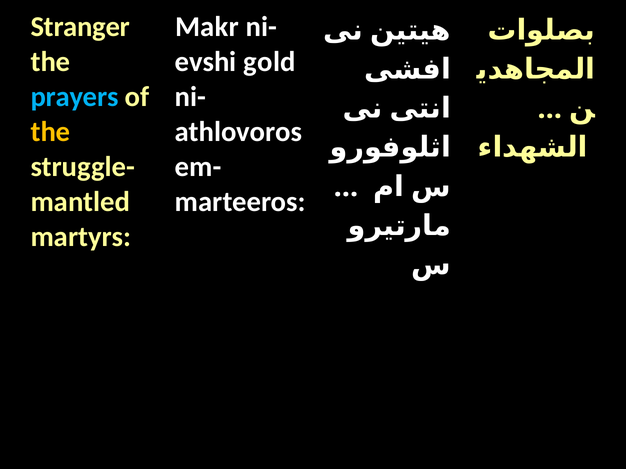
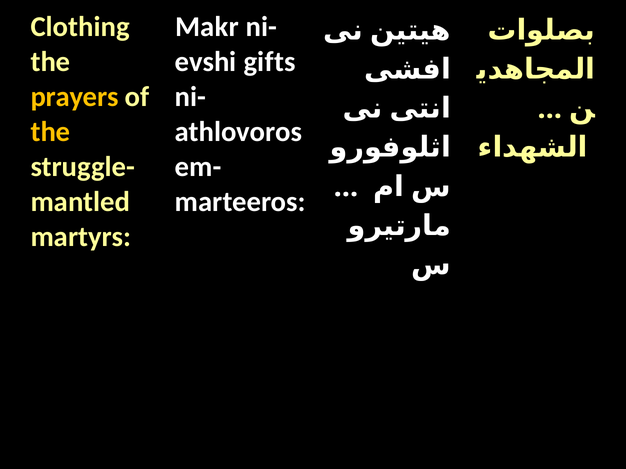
Stranger: Stranger -> Clothing (80, 27)
gold: gold -> gifts (270, 62)
prayers colour: light blue -> yellow (75, 97)
